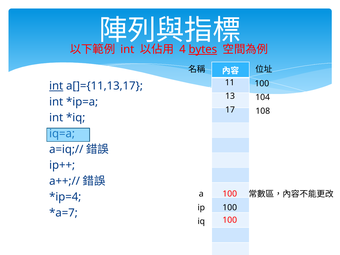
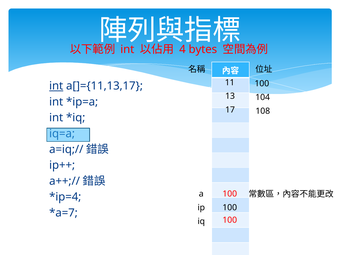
bytes underline: present -> none (203, 49)
